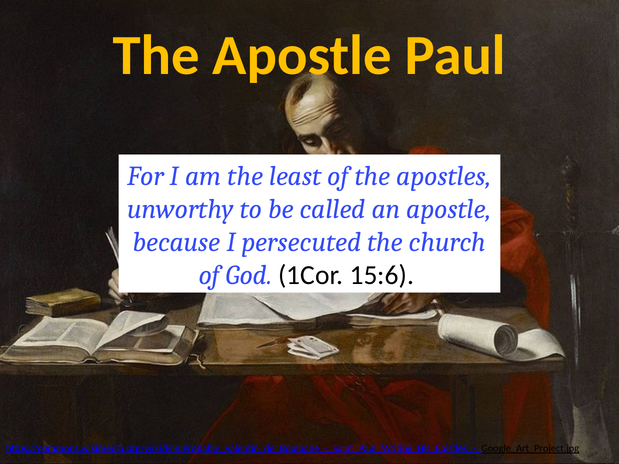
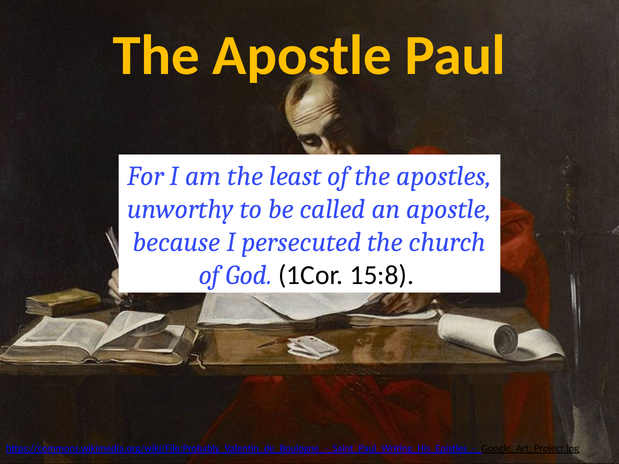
15:6: 15:6 -> 15:8 (382, 275)
